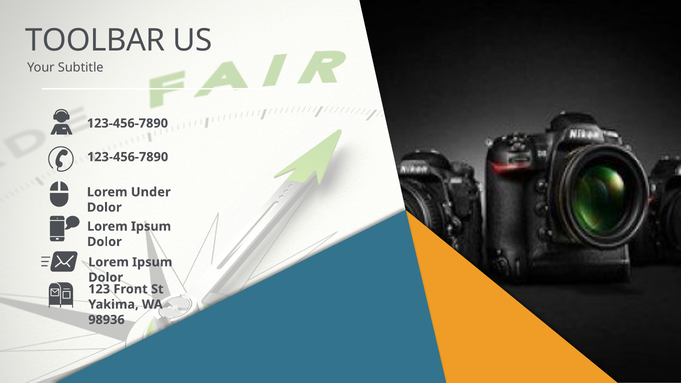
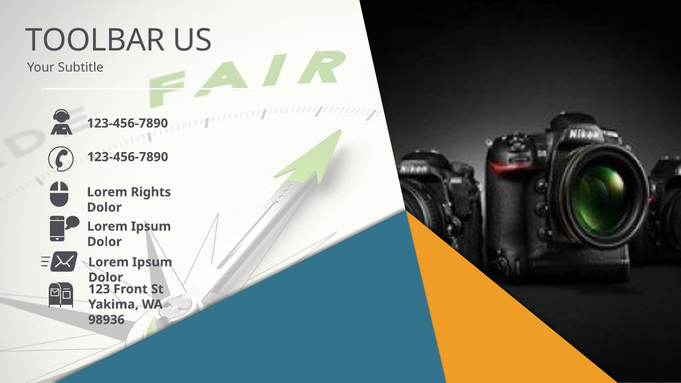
Under: Under -> Rights (151, 192)
